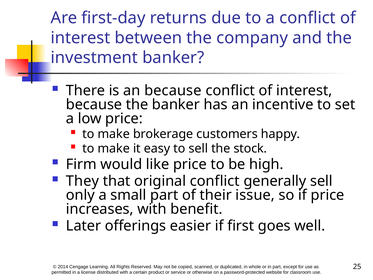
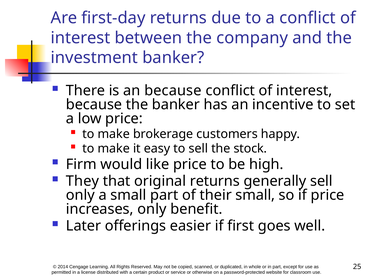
original conflict: conflict -> returns (215, 181)
their issue: issue -> small (255, 195)
increases with: with -> only (152, 209)
